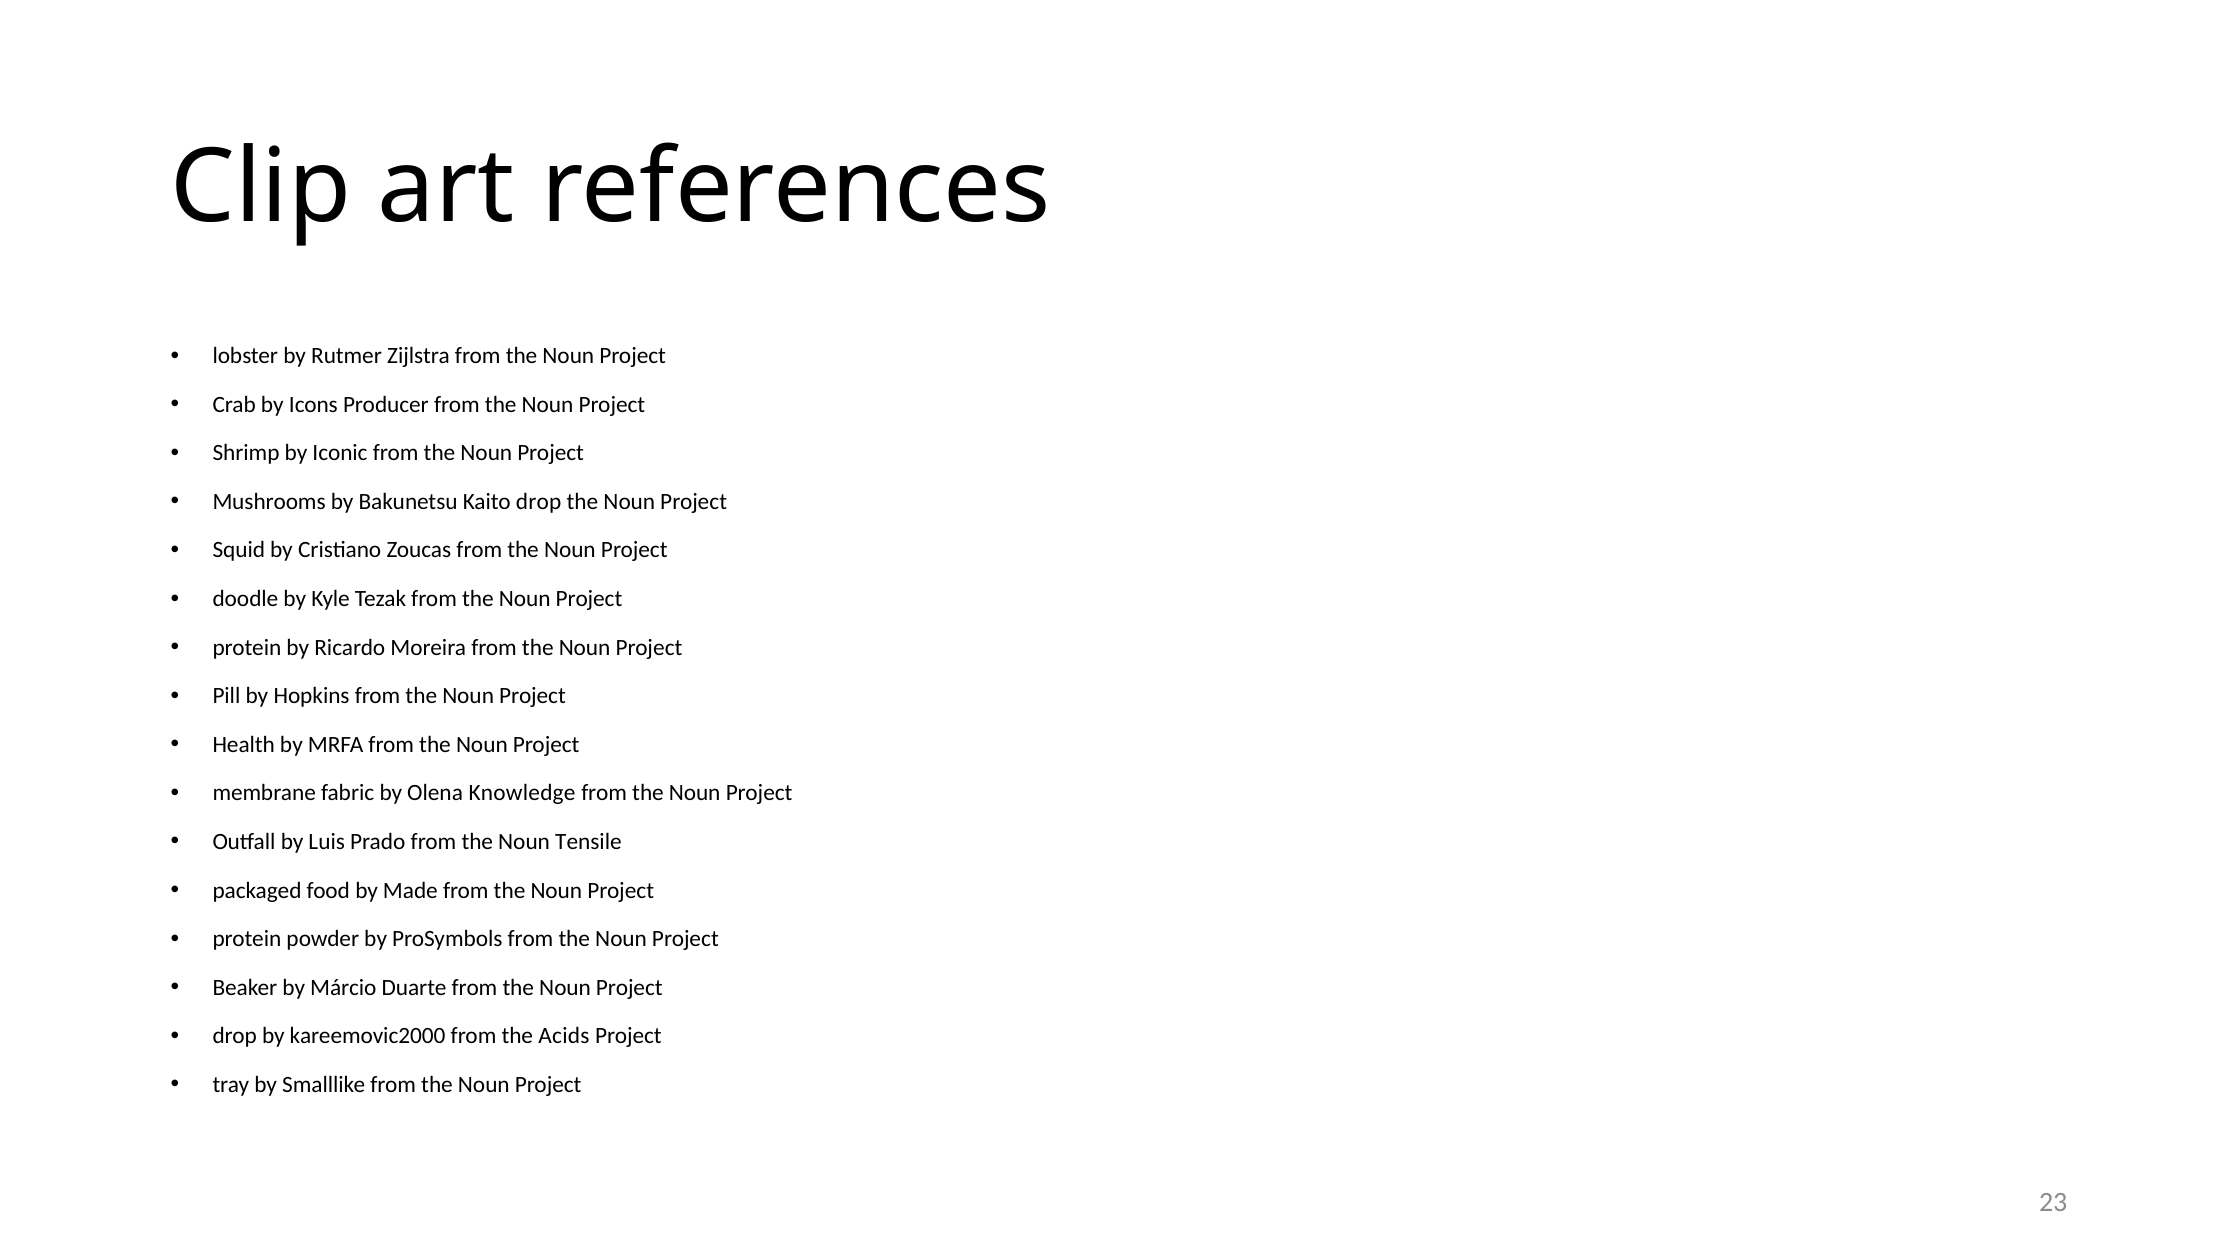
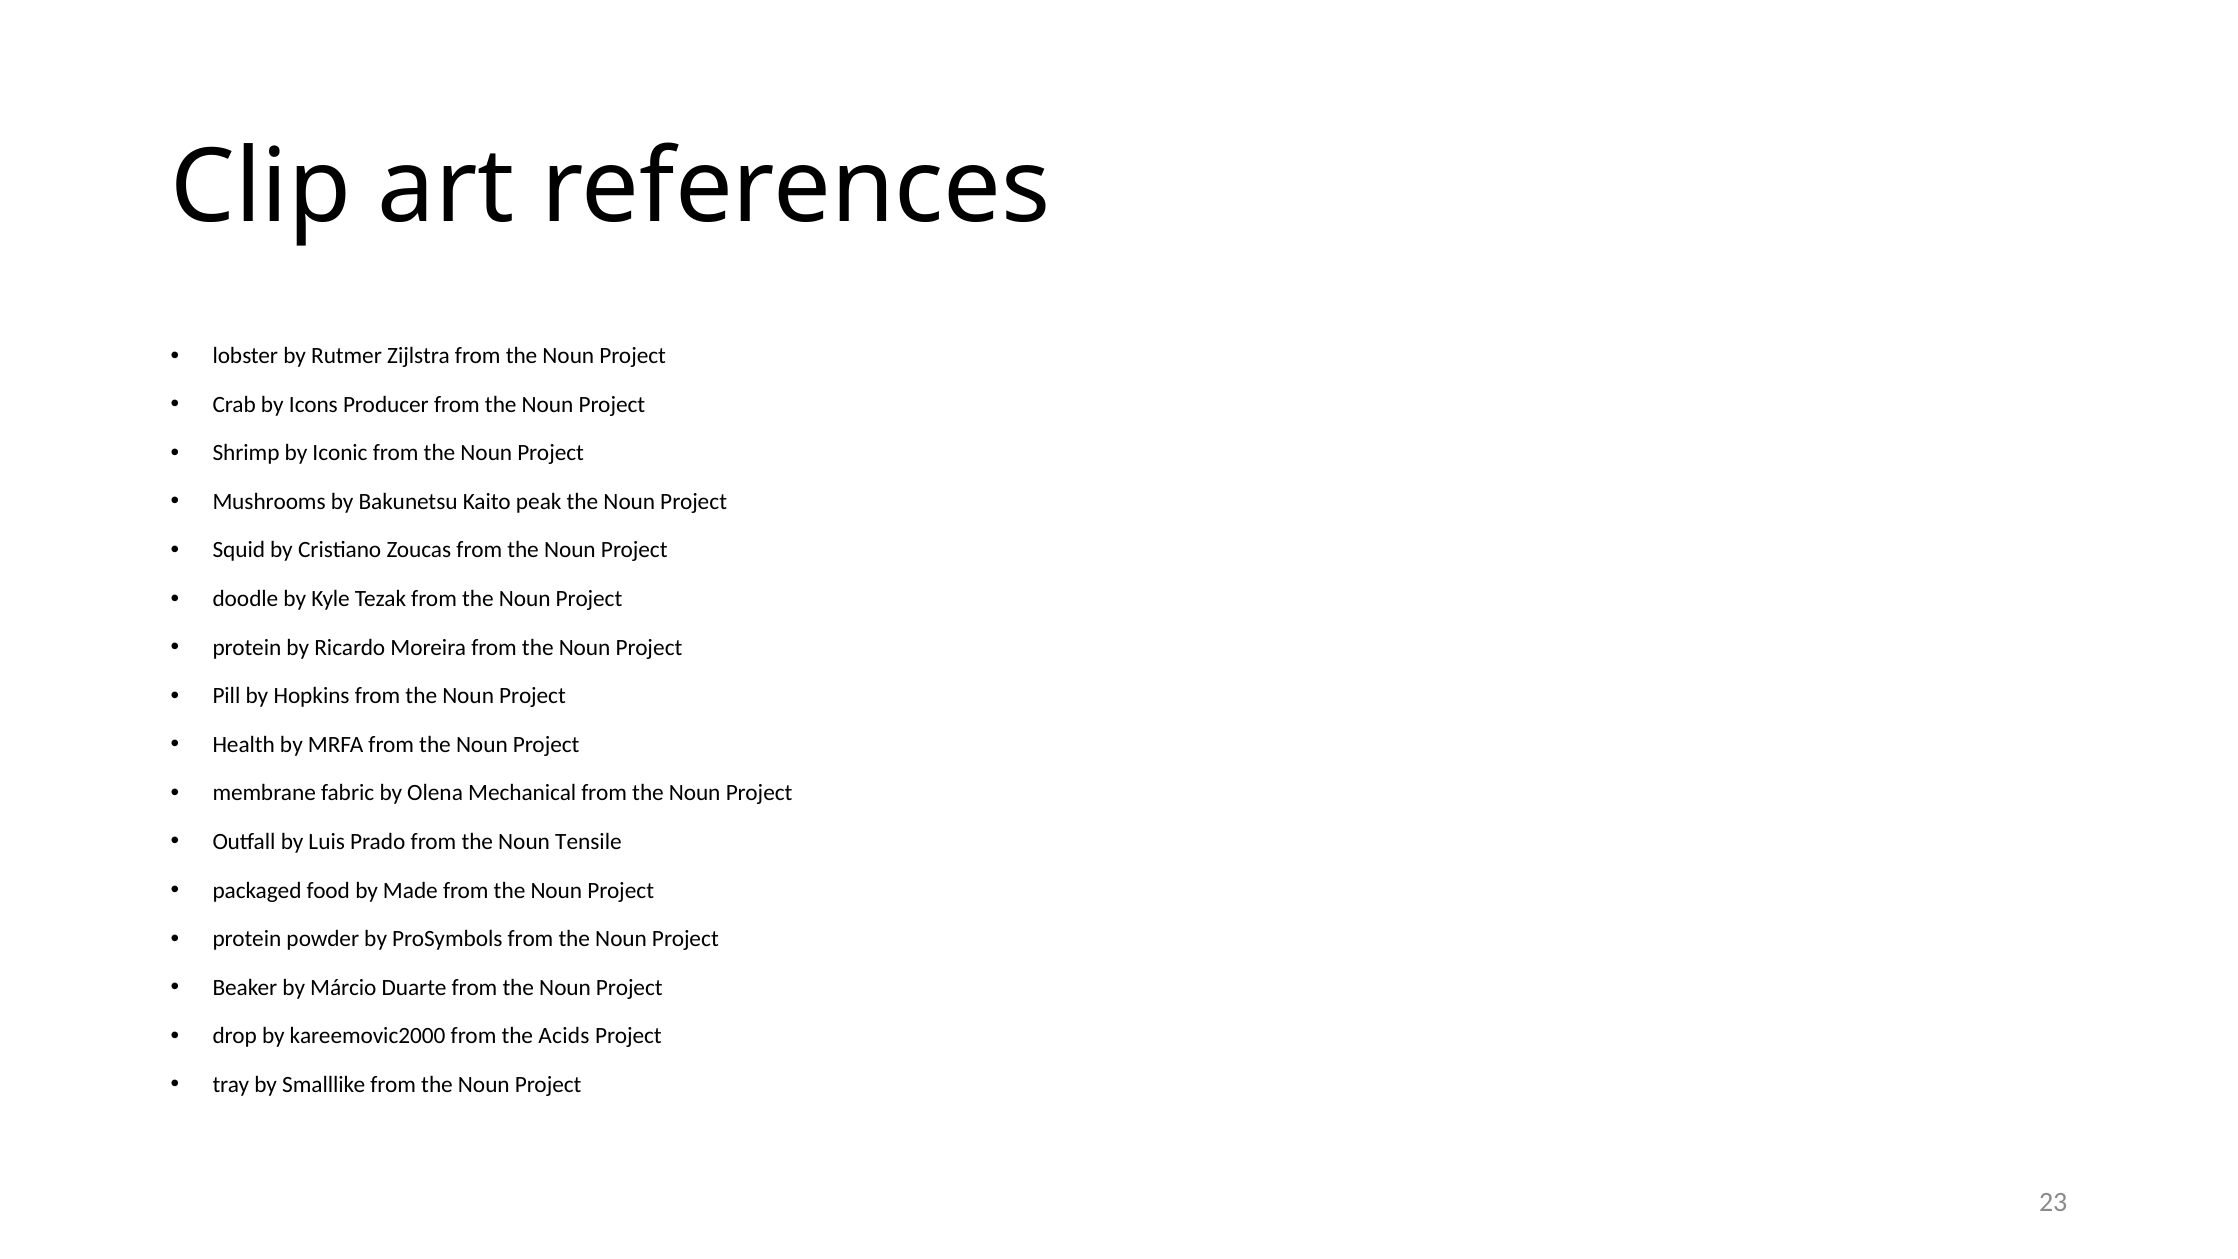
Kaito drop: drop -> peak (539, 502)
Knowledge: Knowledge -> Mechanical (522, 793)
